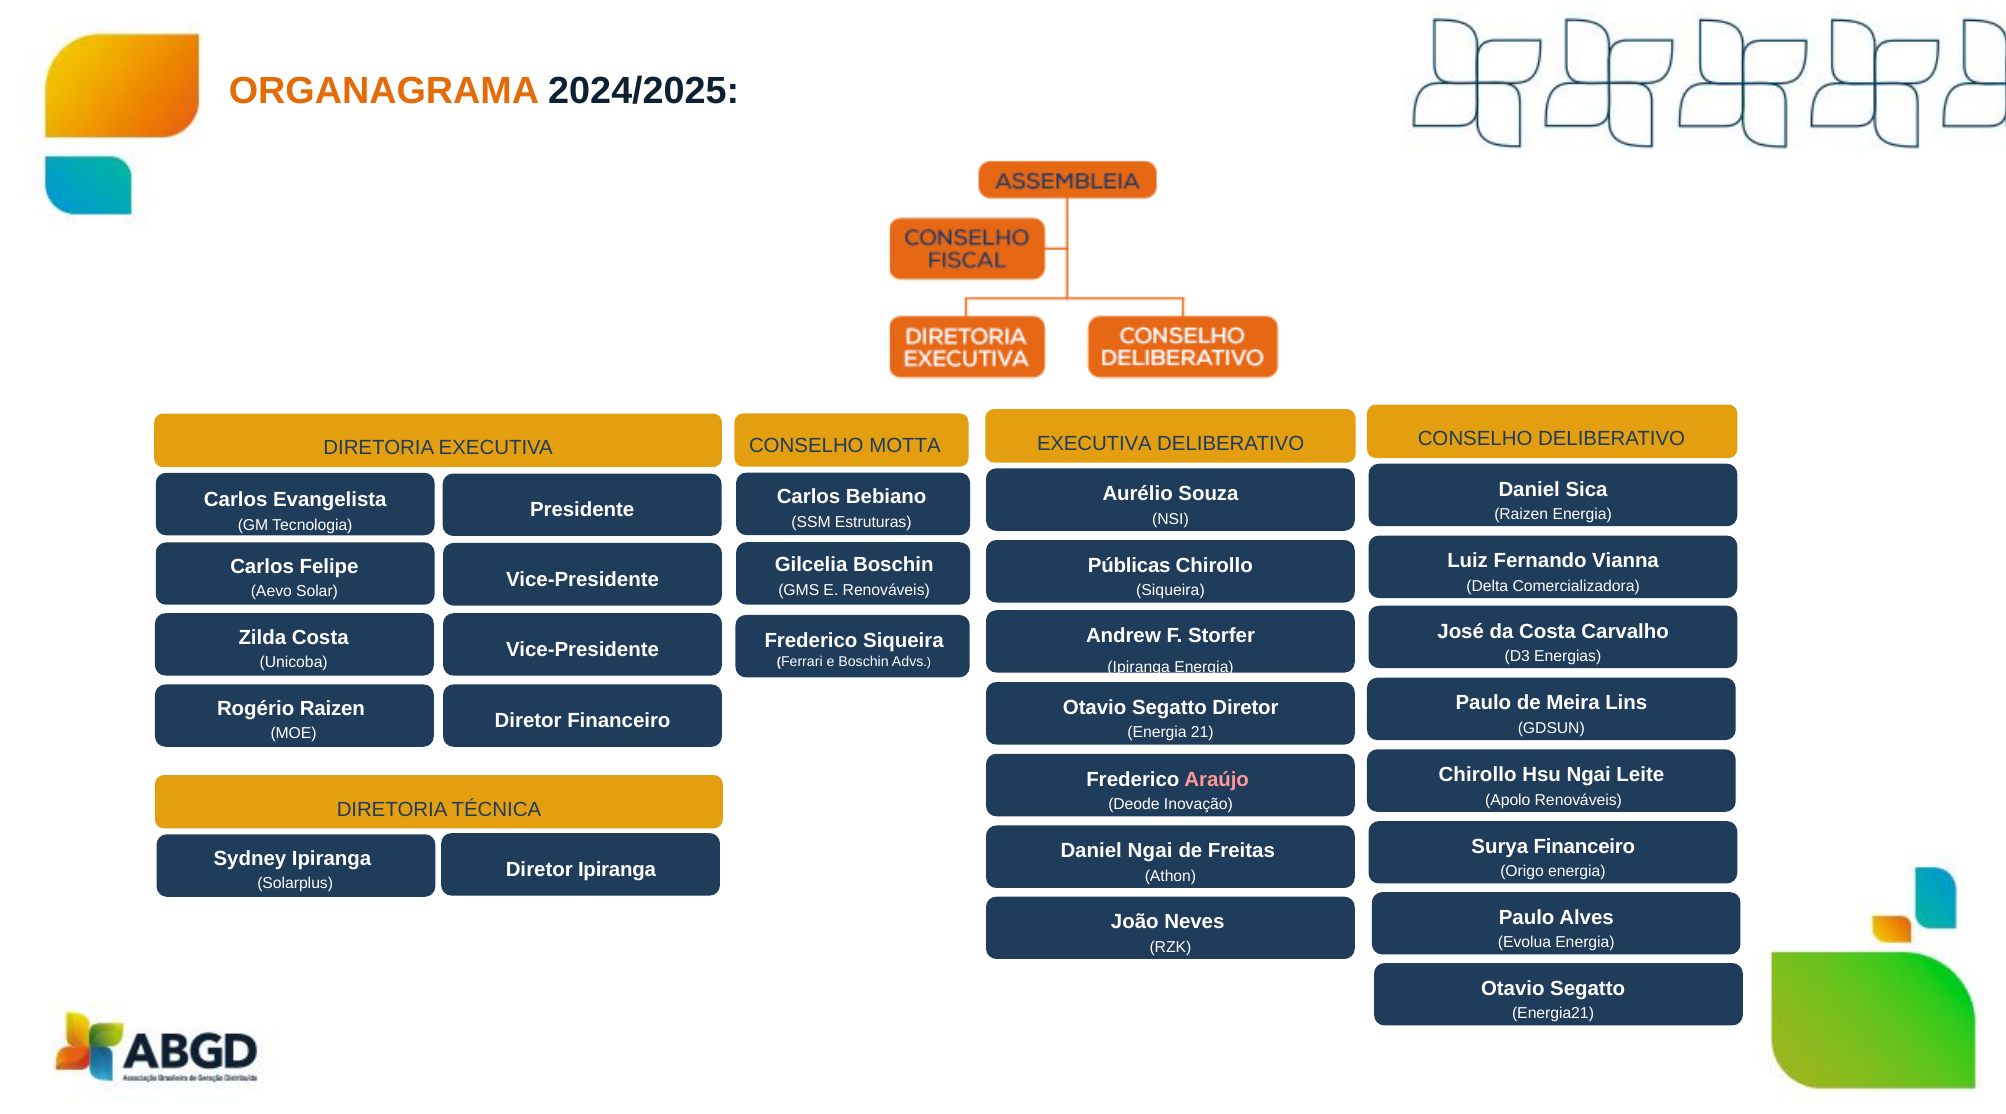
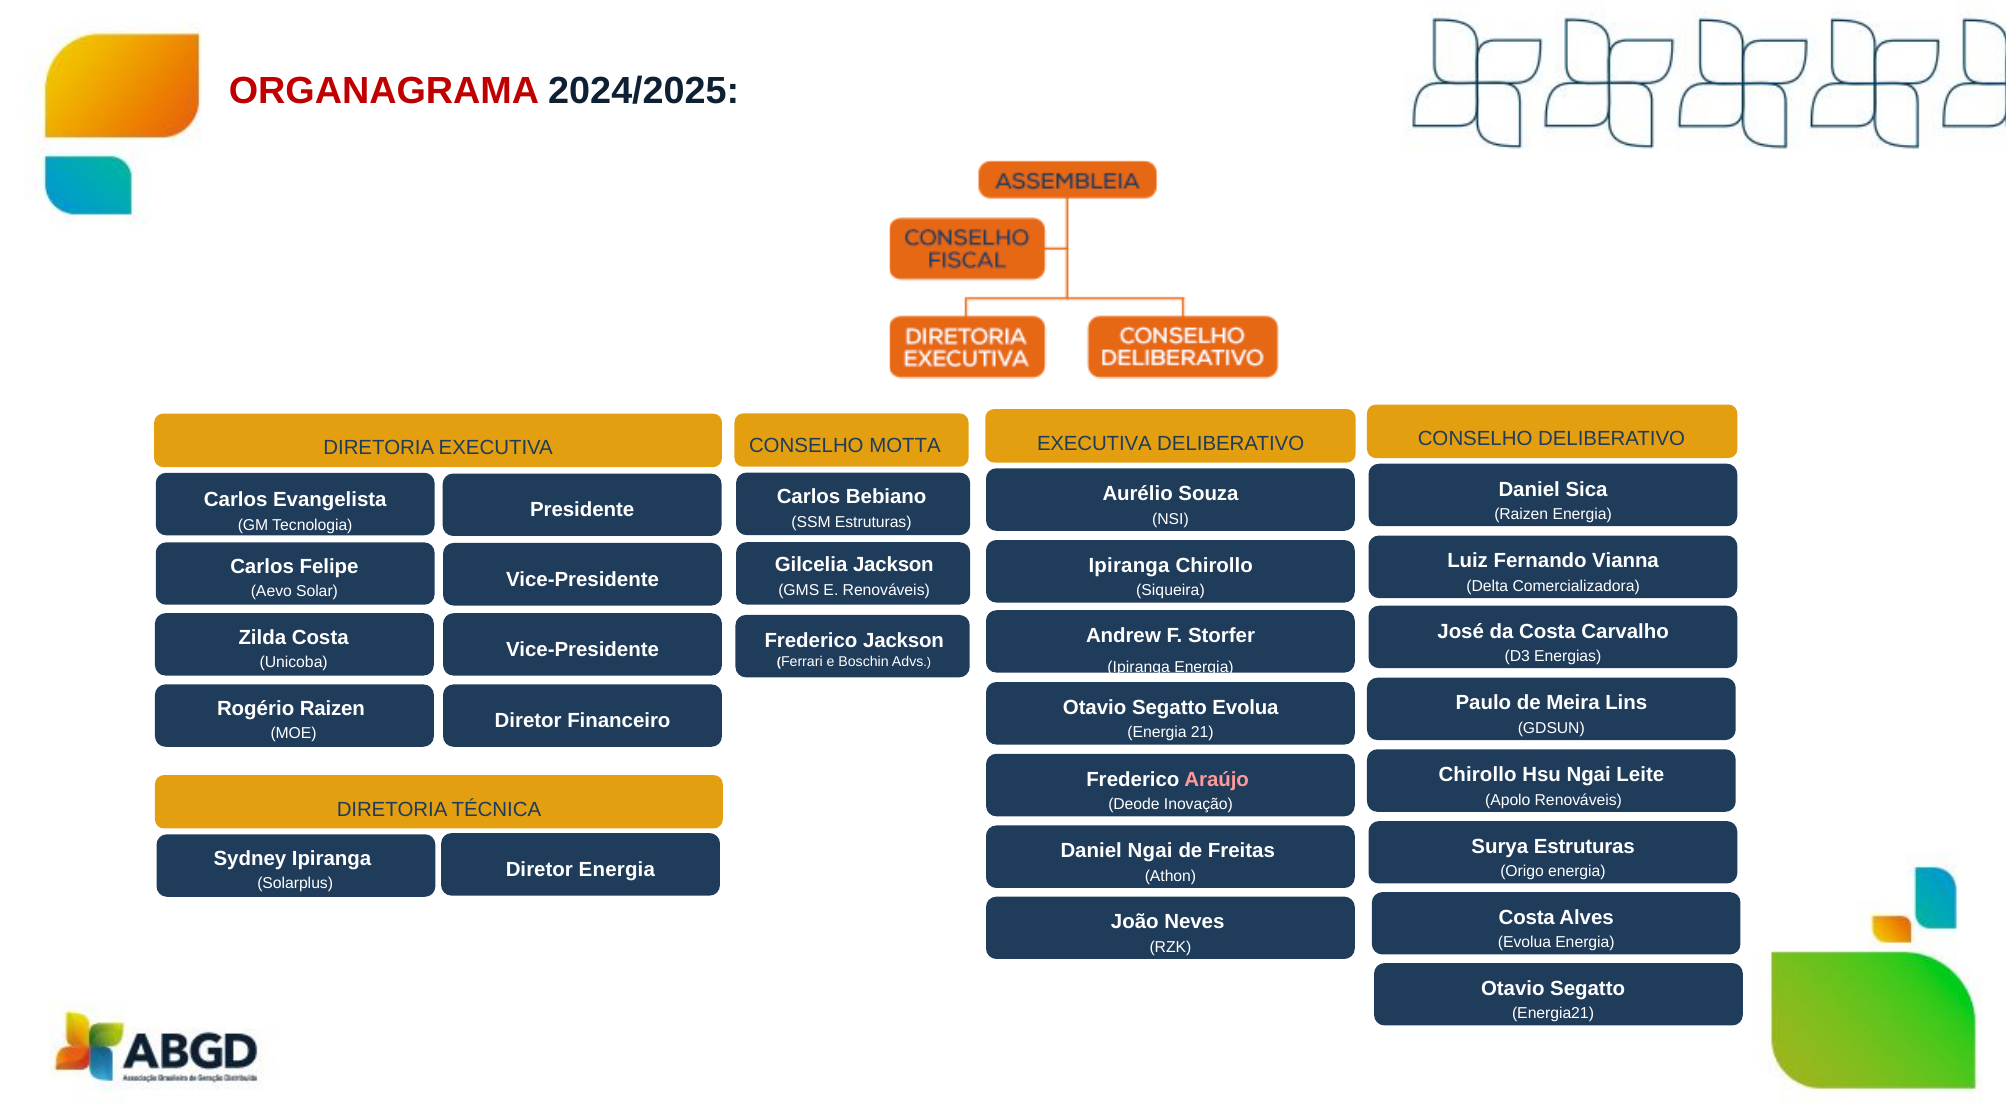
ORGANAGRAMA colour: orange -> red (384, 91)
Gilcelia Boschin: Boschin -> Jackson (893, 565)
Públicas: Públicas -> Ipiranga (1129, 566)
Frederico Siqueira: Siqueira -> Jackson (903, 641)
Segatto Diretor: Diretor -> Evolua (1245, 708)
Surya Financeiro: Financeiro -> Estruturas (1584, 846)
Diretor Ipiranga: Ipiranga -> Energia (617, 870)
Paulo: Paulo -> Costa (1527, 917)
